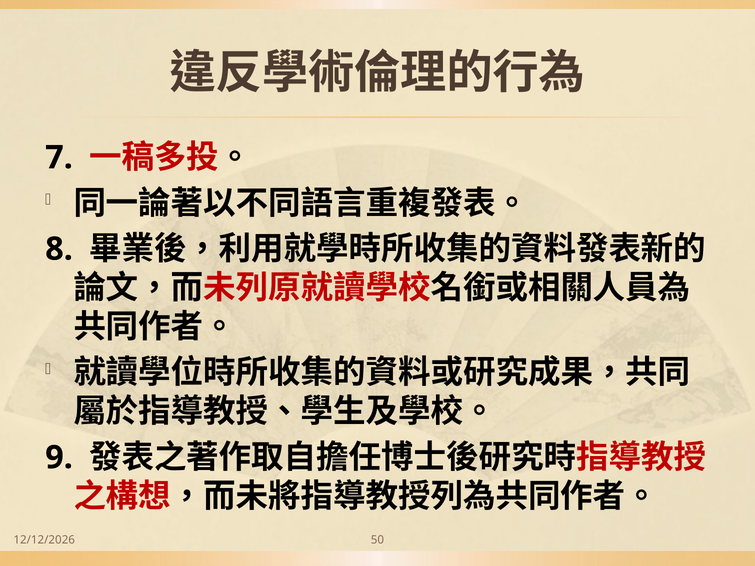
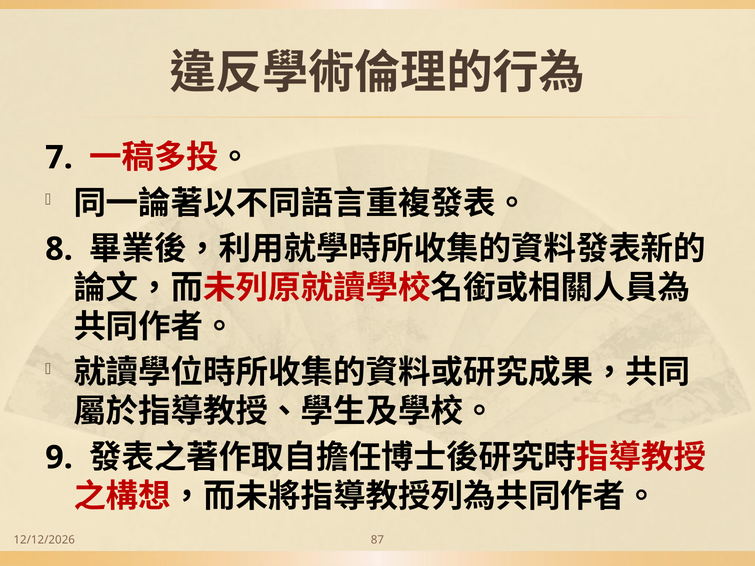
50: 50 -> 87 (377, 540)
